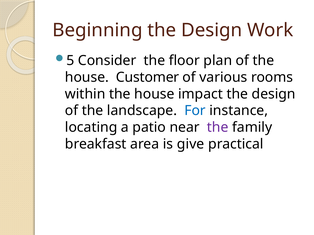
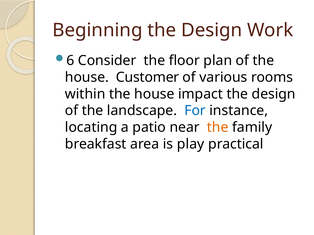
5: 5 -> 6 (70, 61)
the colour: purple -> orange (218, 128)
give: give -> play (191, 144)
